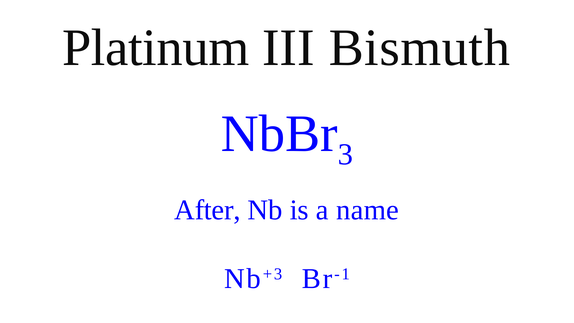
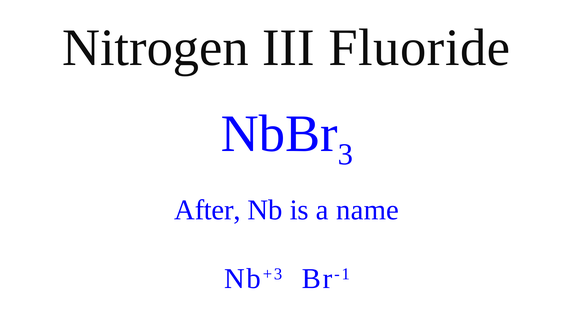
Platinum: Platinum -> Nitrogen (155, 48)
Bismuth: Bismuth -> Fluoride (419, 48)
